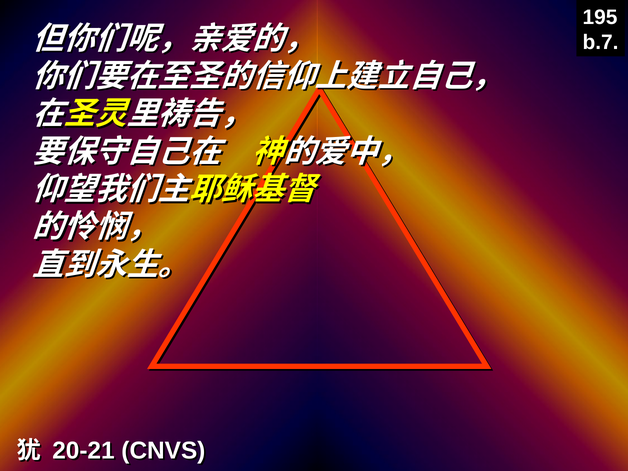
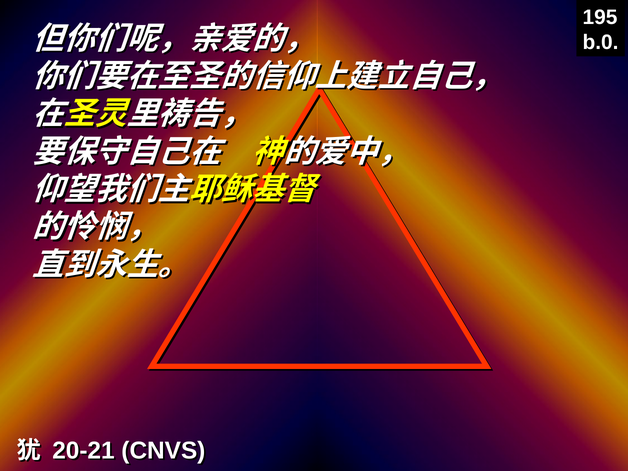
b.7: b.7 -> b.0 (601, 42)
